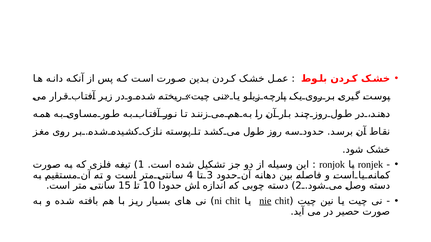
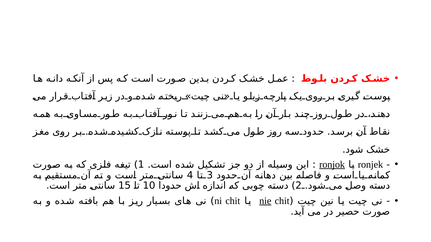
ronjok underline: none -> present (332, 165)
